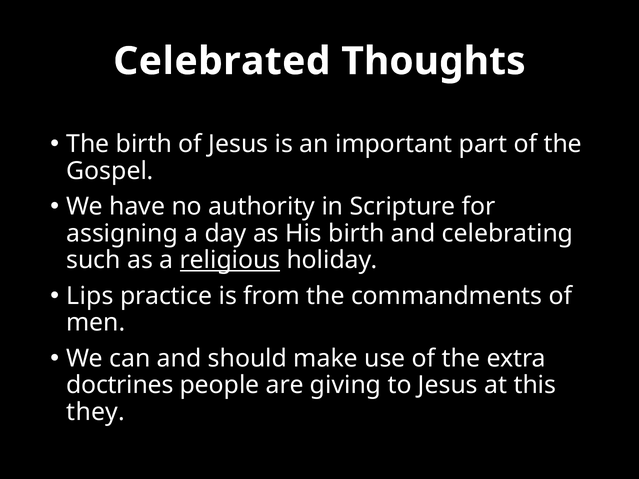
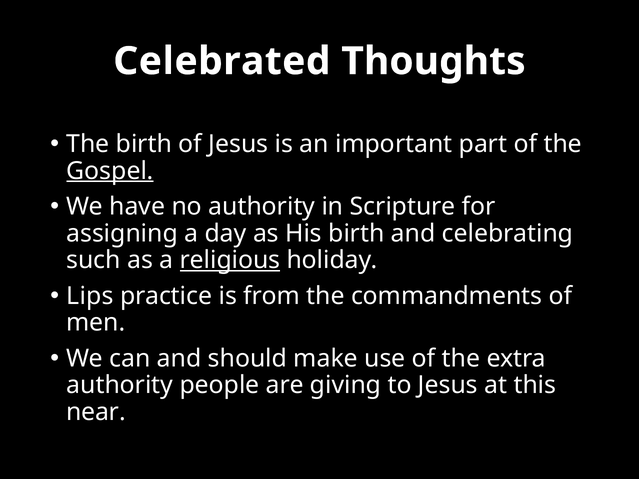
Gospel underline: none -> present (110, 171)
doctrines: doctrines -> authority (120, 385)
they: they -> near (96, 412)
